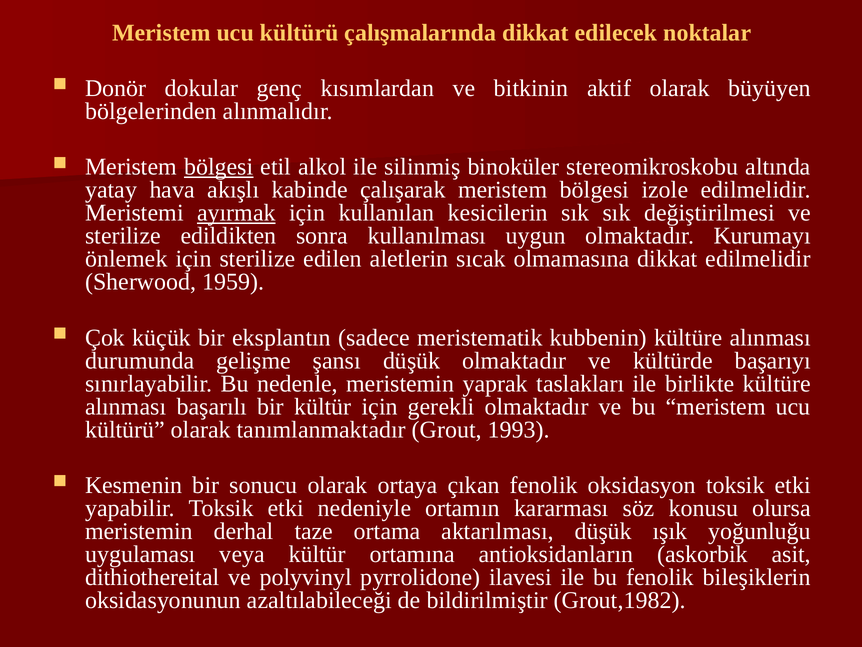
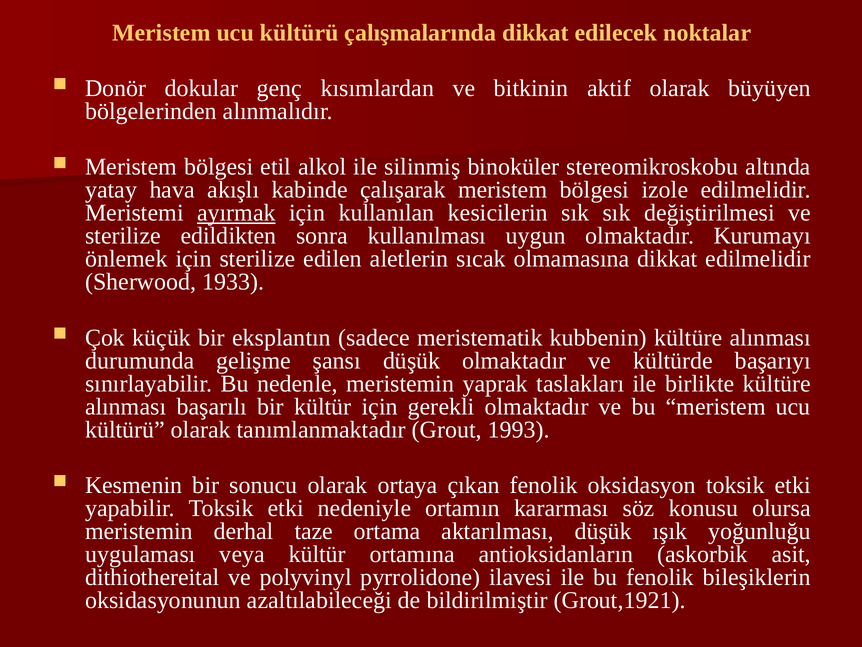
bölgesi underline: present -> none (219, 167)
1959: 1959 -> 1933 (233, 282)
Grout,1982: Grout,1982 -> Grout,1921 (620, 600)
